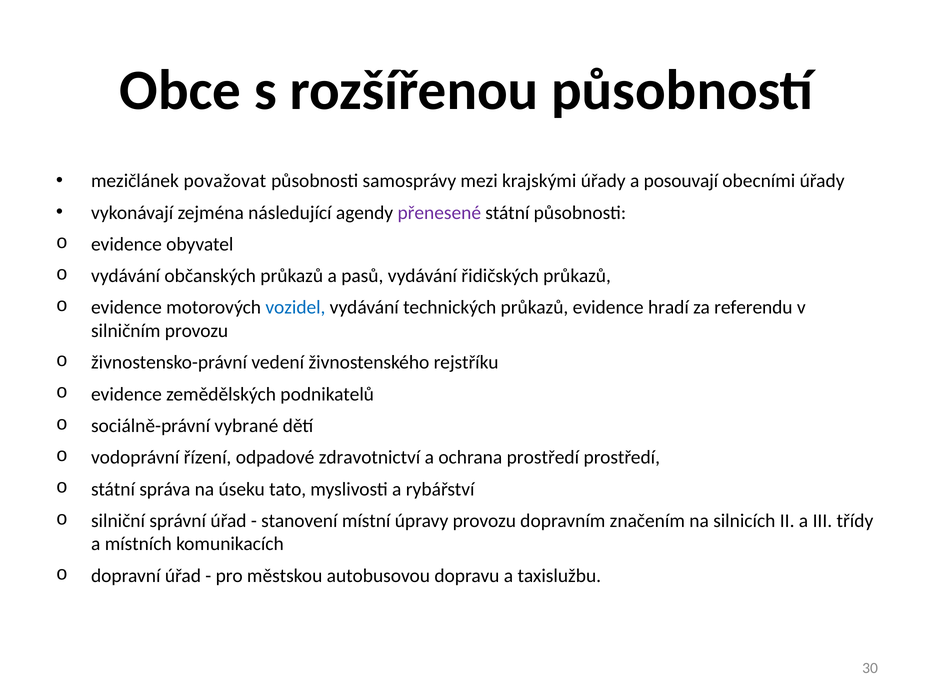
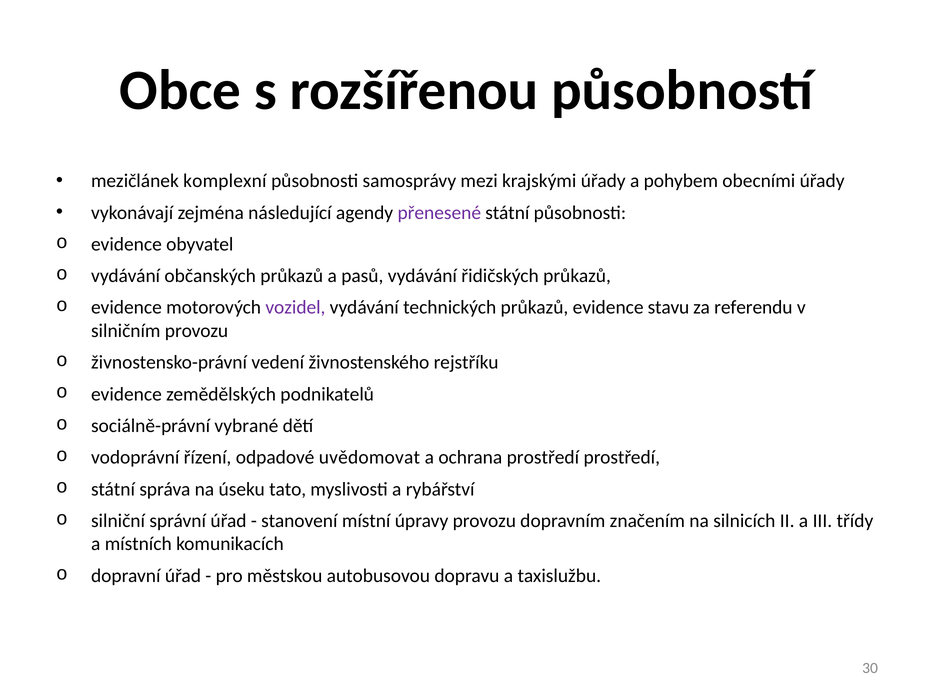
považovat: považovat -> komplexní (225, 181)
posouvají: posouvají -> pohybem (681, 181)
vozidel colour: blue -> purple (295, 308)
hradí: hradí -> stavu (669, 308)
zdravotnictví: zdravotnictví -> uvědomovat (369, 458)
